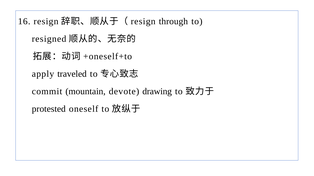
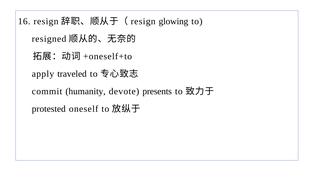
through: through -> glowing (173, 21)
mountain: mountain -> humanity (86, 92)
drawing: drawing -> presents (157, 92)
